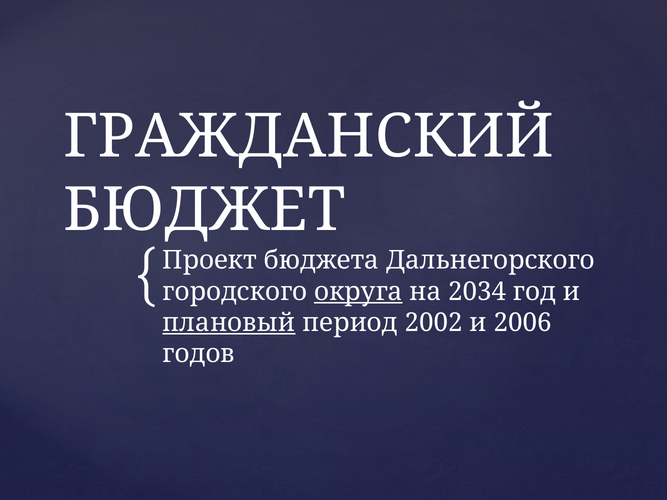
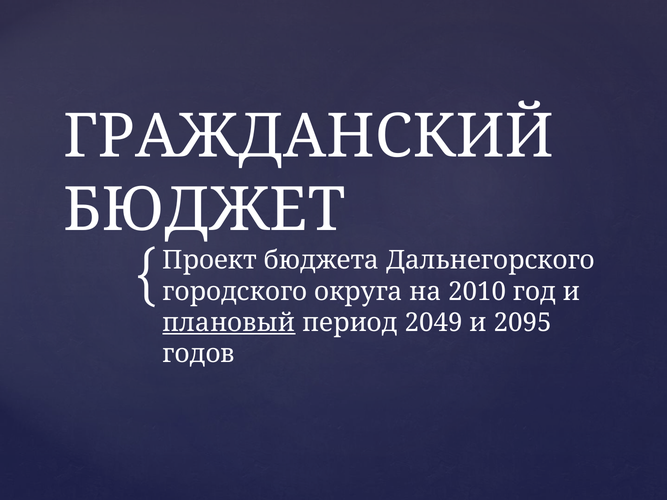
округа underline: present -> none (358, 292)
2034: 2034 -> 2010 (477, 292)
2002: 2002 -> 2049 (434, 323)
2006: 2006 -> 2095 (523, 323)
